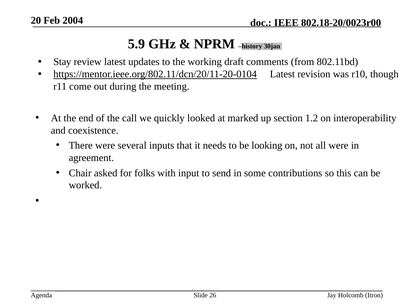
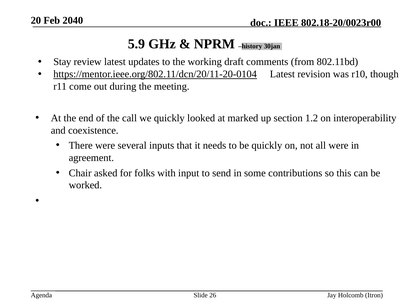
2004: 2004 -> 2040 (73, 20)
be looking: looking -> quickly (267, 145)
